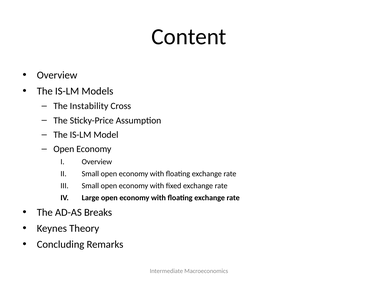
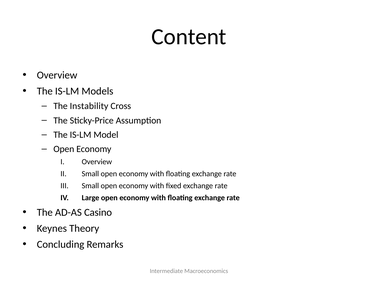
Breaks: Breaks -> Casino (98, 212)
